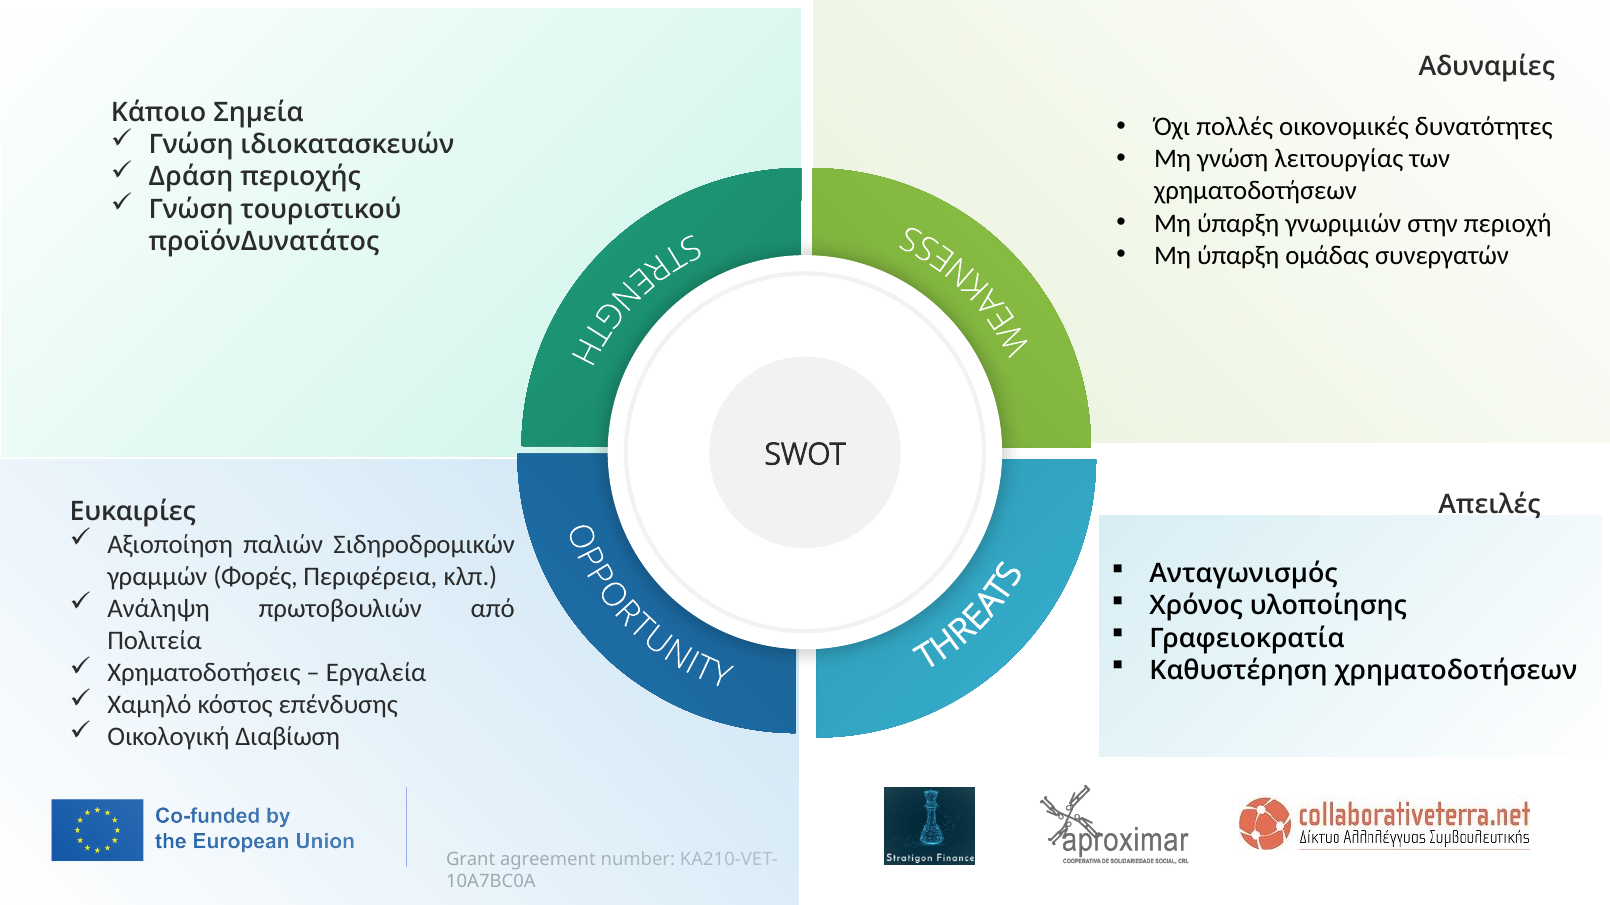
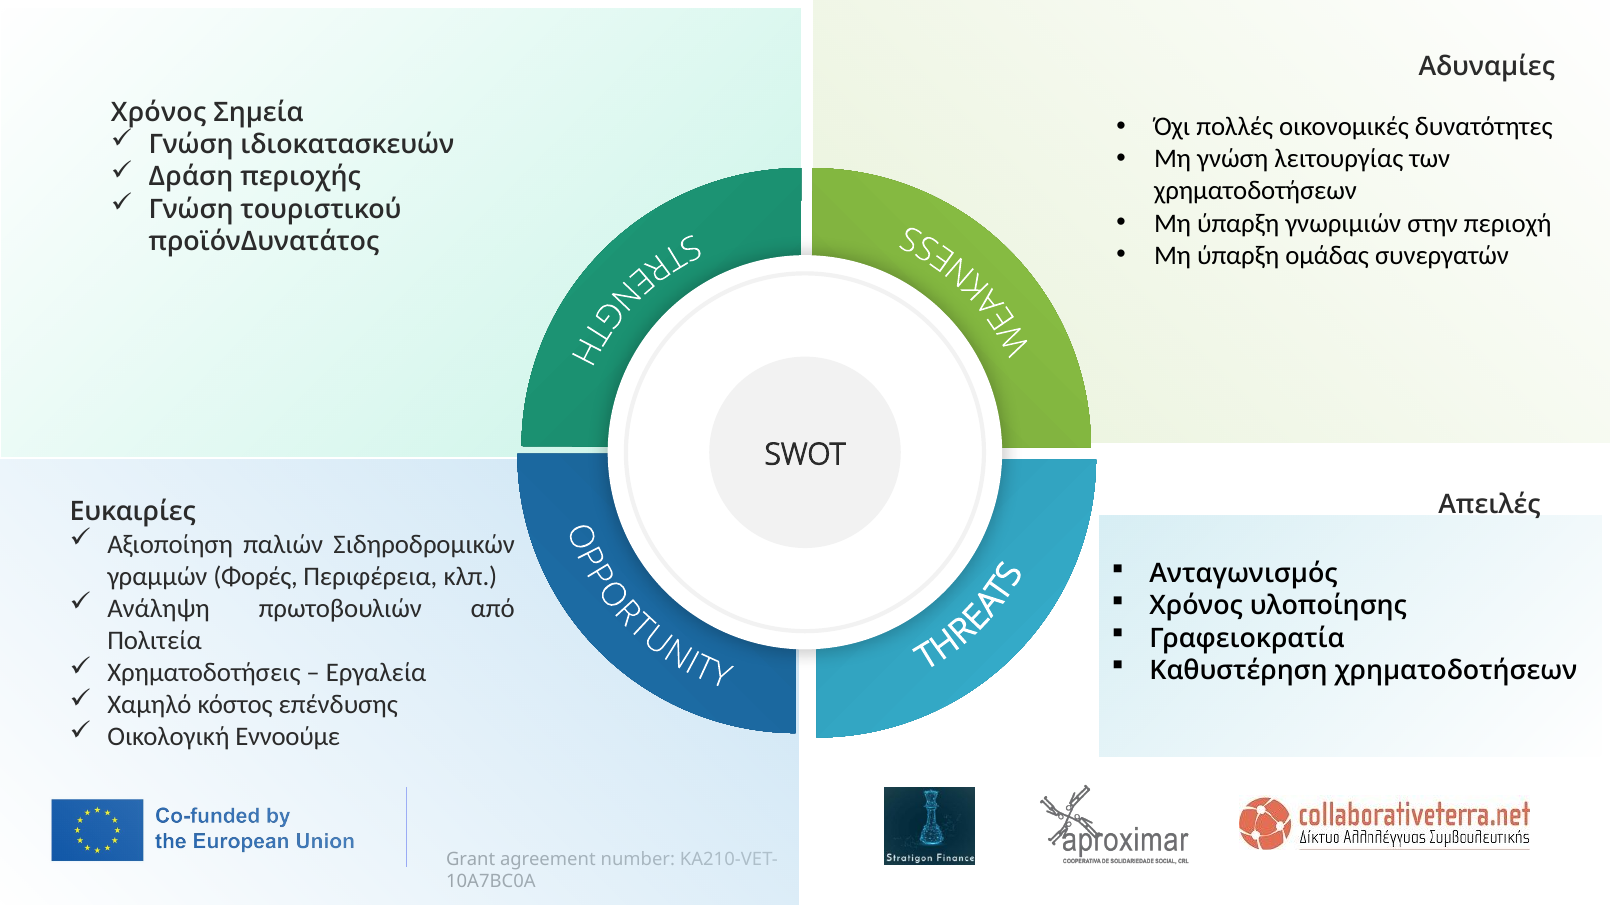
Κάποιο: Κάποιο -> Χρόνος (159, 113)
Διαβίωση: Διαβίωση -> Εννοούμε (288, 738)
